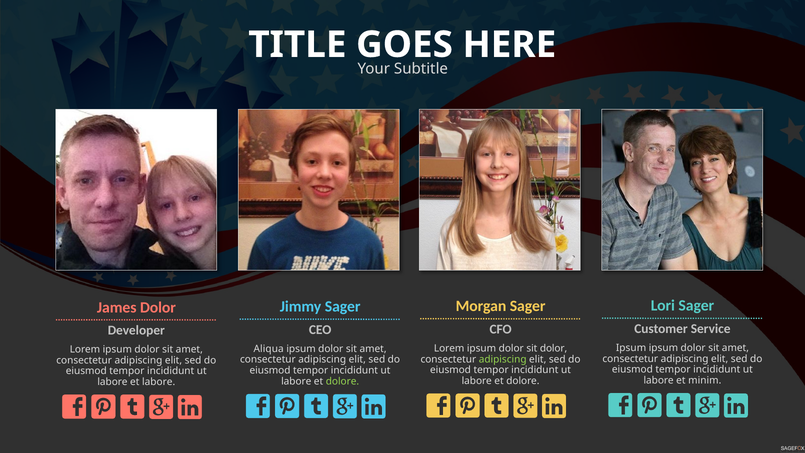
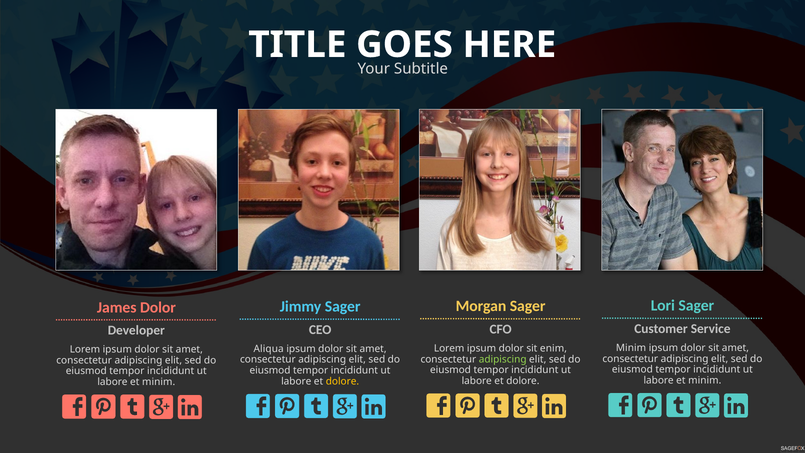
Ipsum: Ipsum -> Minim (631, 348)
sit dolor: dolor -> enim (553, 348)
dolore colour: light green -> yellow (342, 381)
labore: labore -> minim (159, 382)
